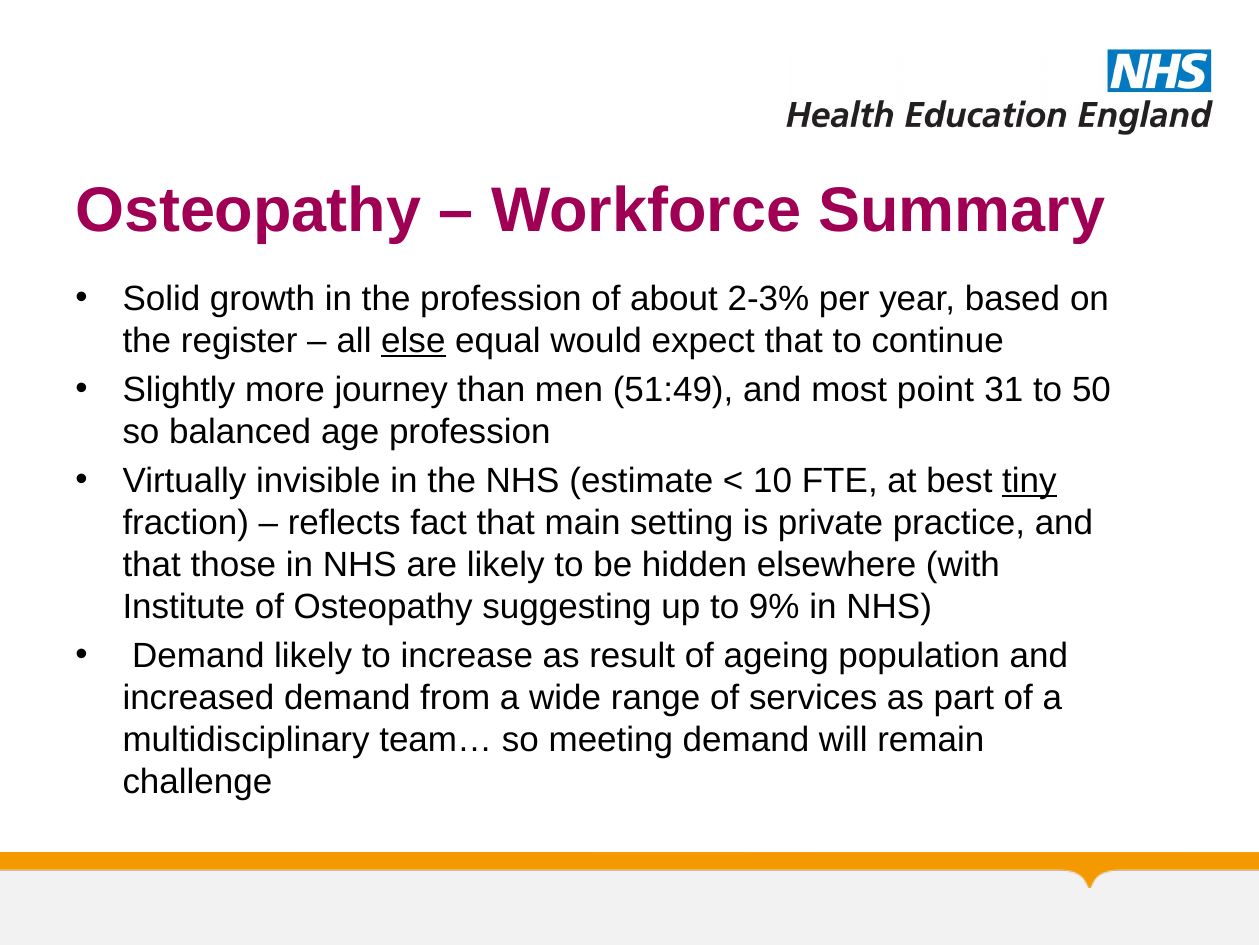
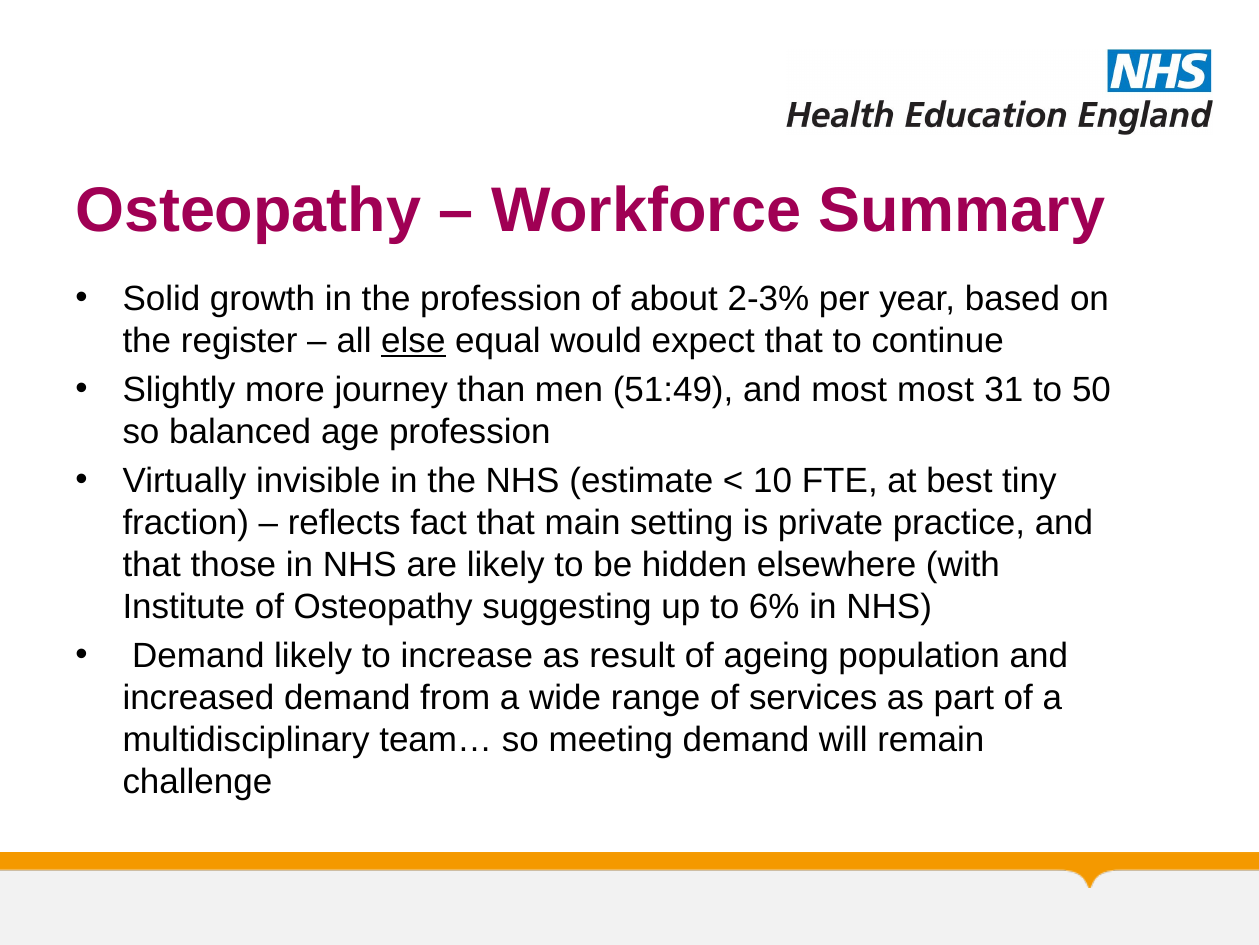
most point: point -> most (936, 390)
tiny underline: present -> none (1029, 481)
9%: 9% -> 6% (774, 607)
